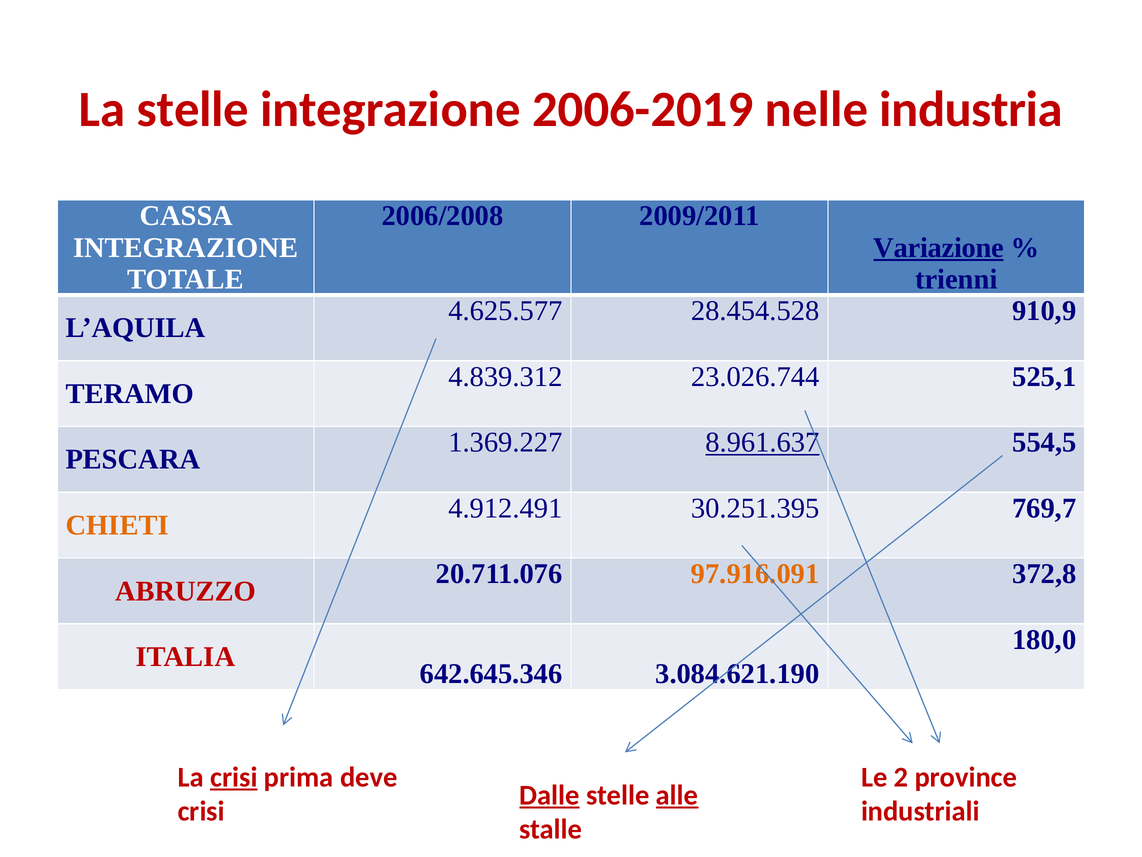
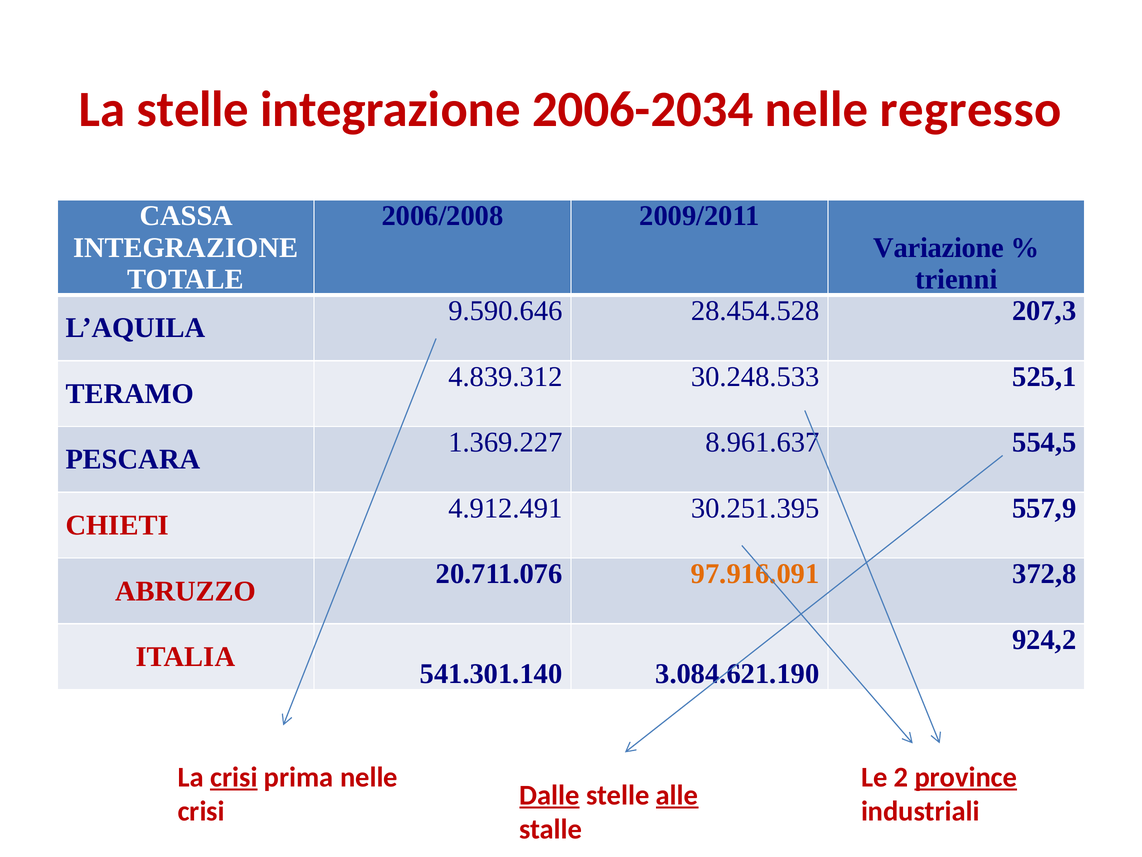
2006-2019: 2006-2019 -> 2006-2034 (643, 109)
industria: industria -> regresso (971, 109)
Variazione underline: present -> none (939, 248)
4.625.577: 4.625.577 -> 9.590.646 (505, 311)
910,9: 910,9 -> 207,3 (1044, 311)
23.026.744: 23.026.744 -> 30.248.533 (755, 377)
8.961.637 underline: present -> none (762, 442)
769,7: 769,7 -> 557,9 (1044, 508)
CHIETI colour: orange -> red (117, 525)
180,0: 180,0 -> 924,2 (1044, 639)
642.645.346: 642.645.346 -> 541.301.140 (491, 674)
prima deve: deve -> nelle (369, 777)
province underline: none -> present (966, 777)
